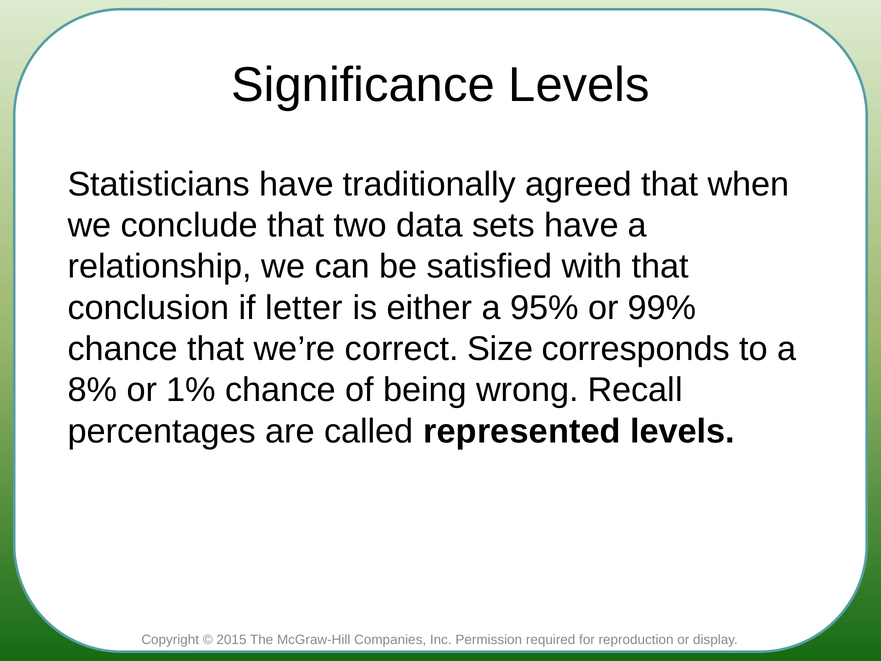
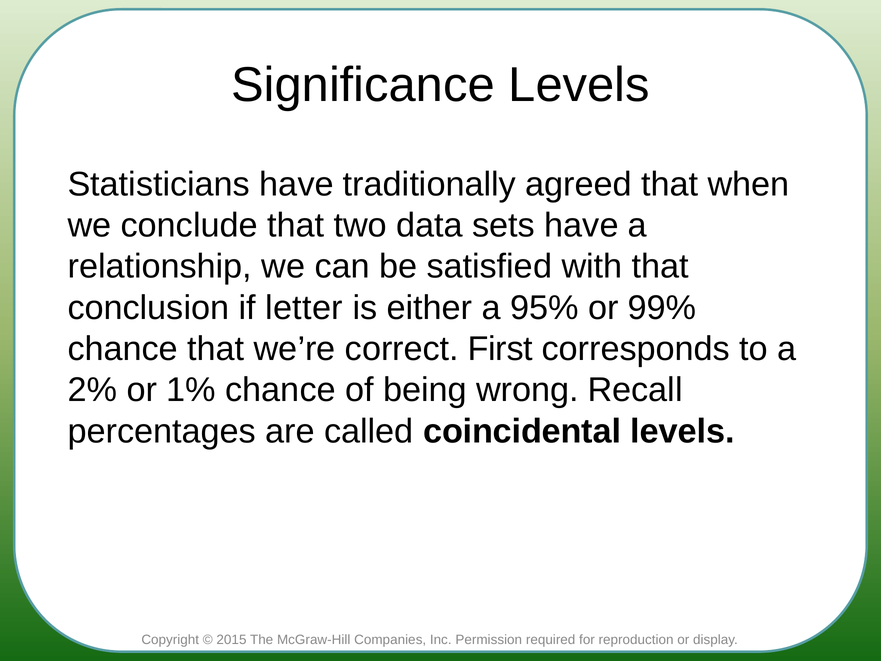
Size: Size -> First (500, 349)
8%: 8% -> 2% (92, 390)
represented: represented -> coincidental (522, 431)
